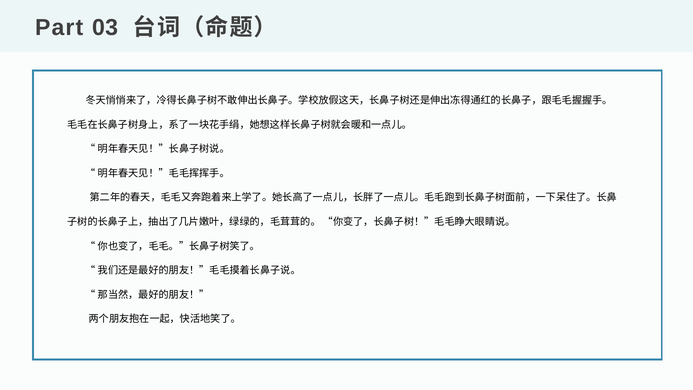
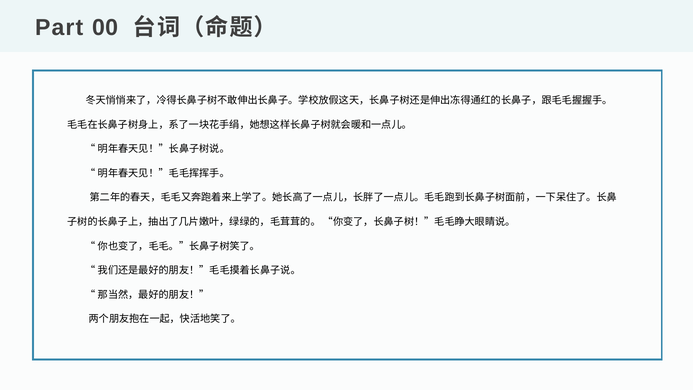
03: 03 -> 00 (105, 28)
